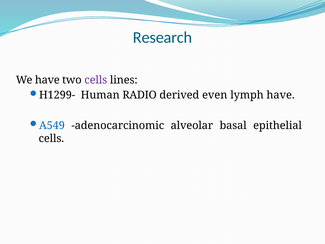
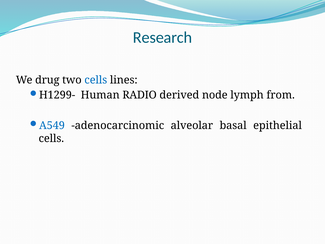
We have: have -> drug (47, 80)
cells colour: purple -> blue (96, 80)
even: even -> node (215, 95)
lymph have: have -> from (281, 95)
